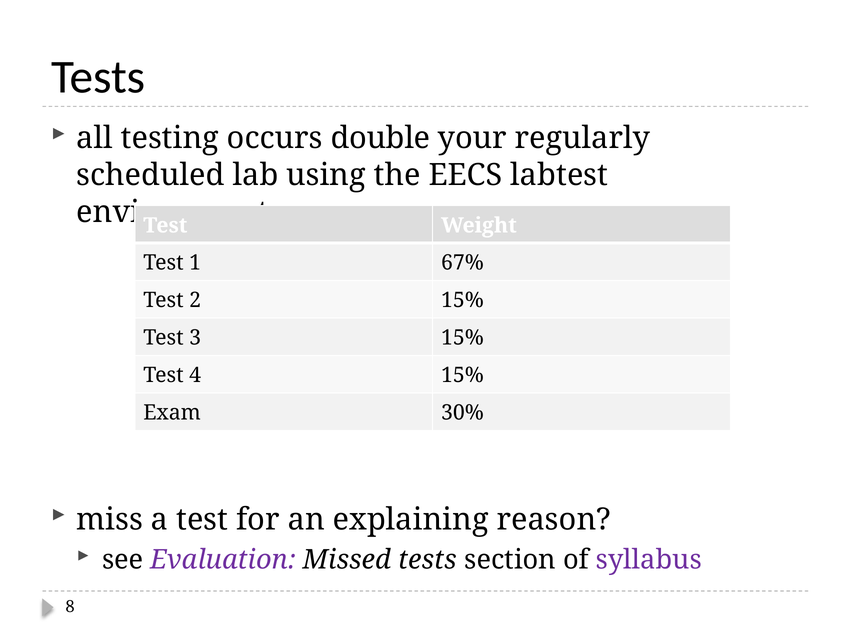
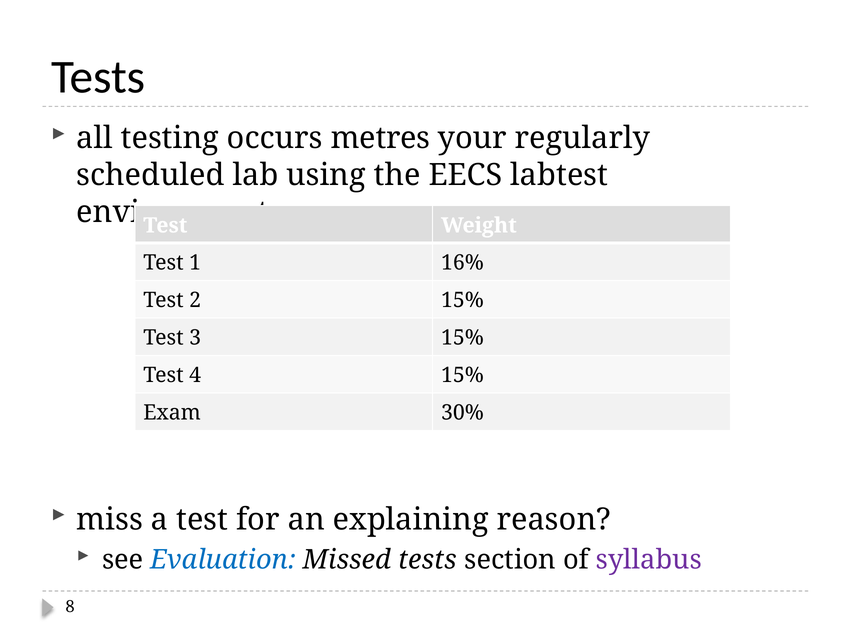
double: double -> metres (380, 138)
67%: 67% -> 16% (463, 263)
Evaluation colour: purple -> blue (223, 560)
